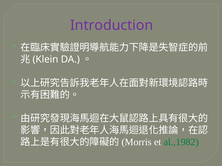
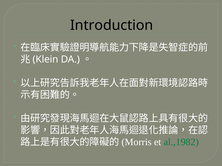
Introduction colour: purple -> black (112, 25)
